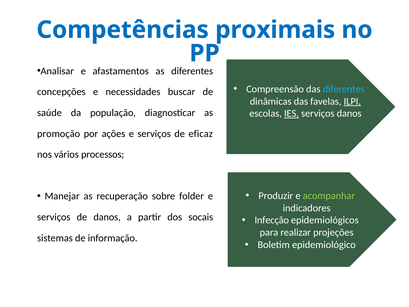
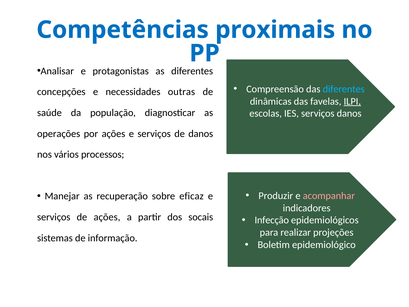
afastamentos: afastamentos -> protagonistas (121, 71)
buscar: buscar -> outras (181, 92)
IES underline: present -> none (291, 114)
promoção: promoção -> operações (59, 134)
de eficaz: eficaz -> danos (201, 134)
acompanhar colour: light green -> pink (329, 196)
folder: folder -> eficaz (191, 196)
de danos: danos -> ações (107, 217)
